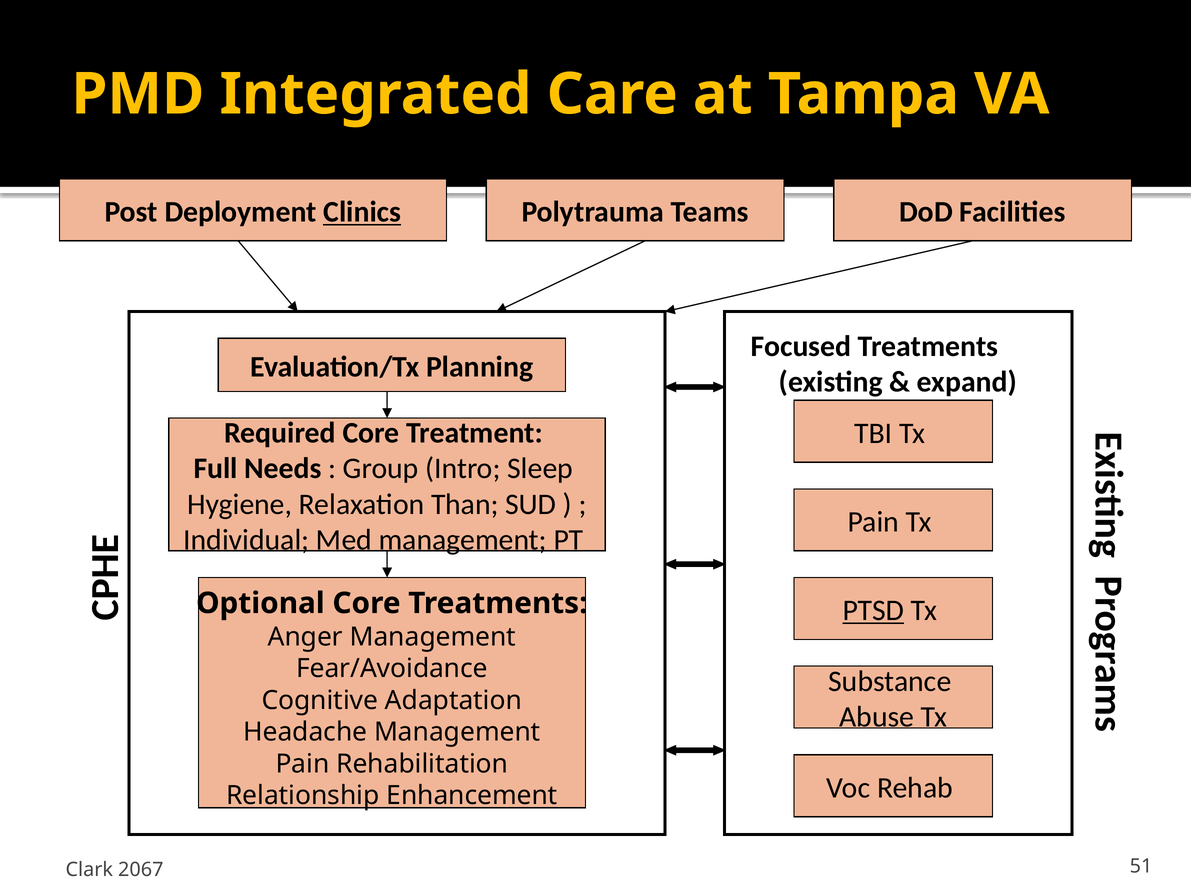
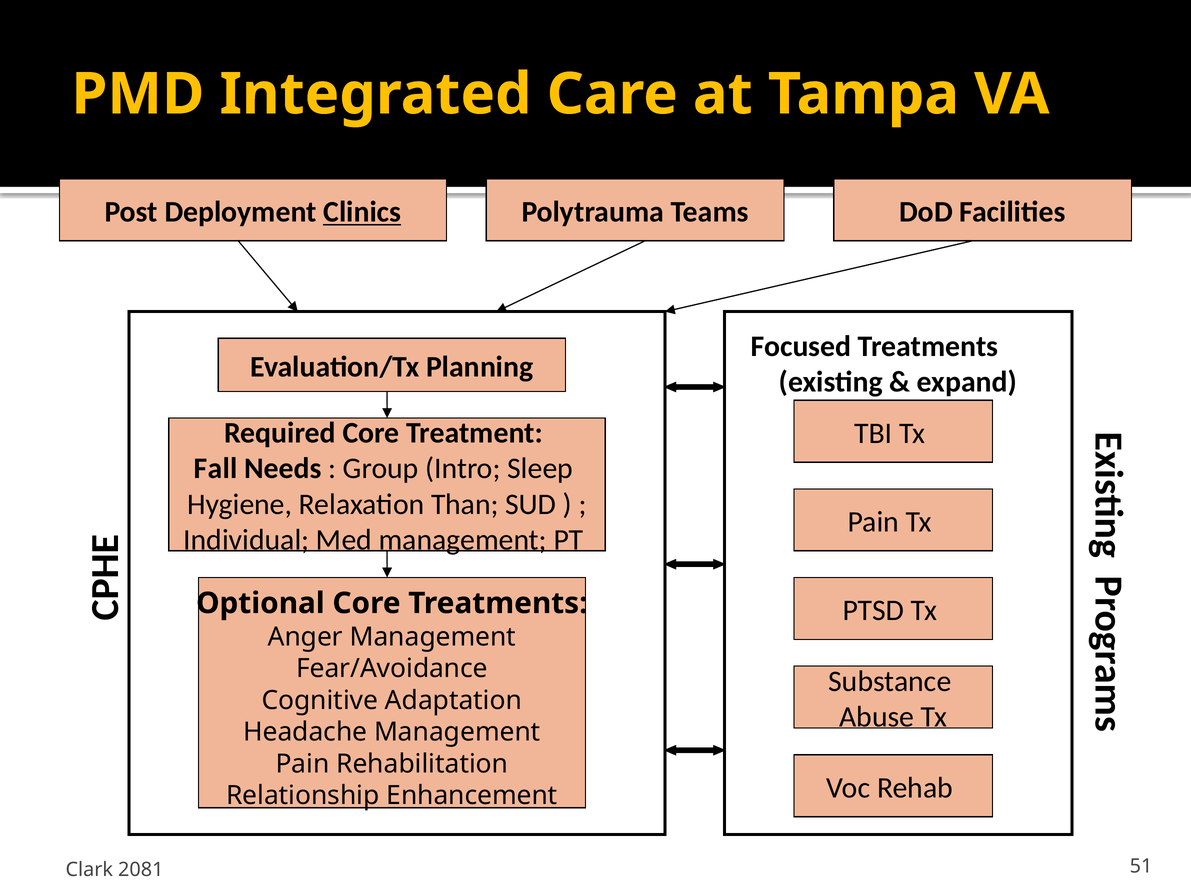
Full: Full -> Fall (216, 468)
PTSD underline: present -> none (873, 610)
2067: 2067 -> 2081 (141, 869)
